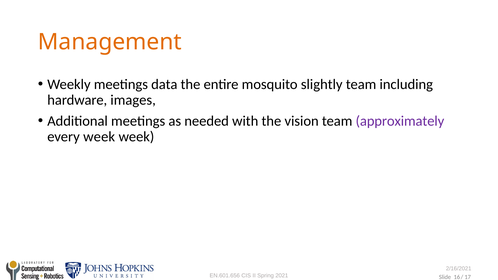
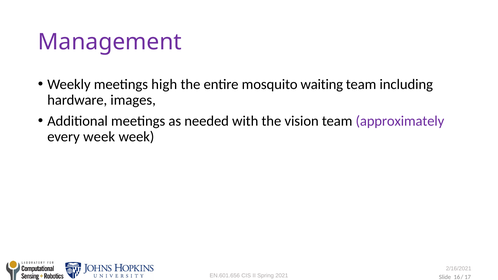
Management colour: orange -> purple (110, 42)
data: data -> high (164, 84)
slightly: slightly -> waiting (322, 84)
